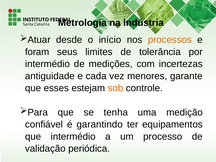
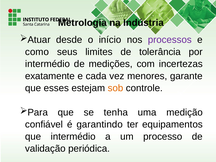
processos colour: orange -> purple (170, 40)
foram: foram -> como (37, 52)
antiguidade: antiguidade -> exatamente (50, 76)
